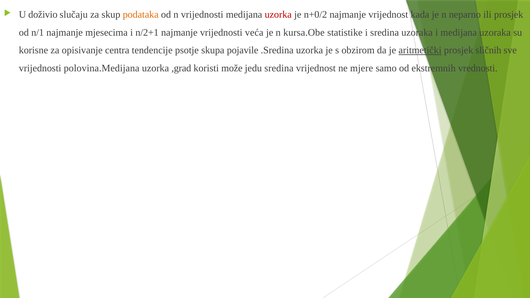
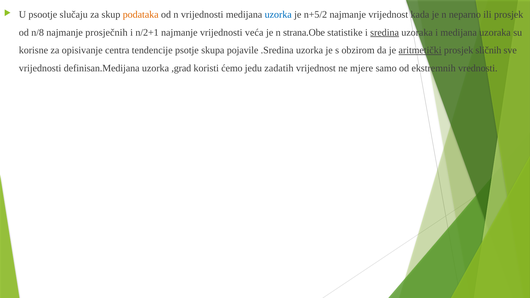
doživio: doživio -> psootje (43, 15)
uzorka colour: red -> blue (278, 15)
n+0/2: n+0/2 -> n+5/2 (315, 15)
n/1: n/1 -> n/8 (38, 32)
mjesecima: mjesecima -> prosječnih (106, 32)
kursa.Obe: kursa.Obe -> strana.Obe (304, 32)
sredina underline: none -> present (385, 32)
polovina.Medijana: polovina.Medijana -> definisan.Medijana (102, 68)
može: može -> ćemo (232, 68)
jedu sredina: sredina -> zadatih (279, 68)
